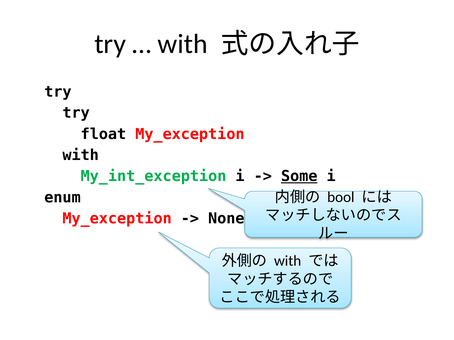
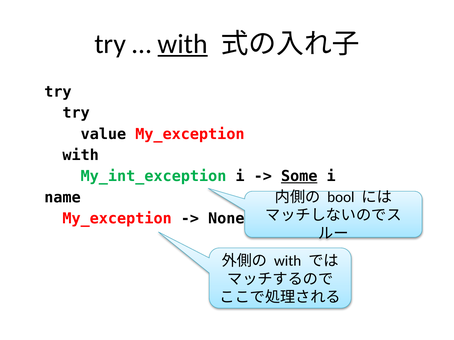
with underline: none -> present (183, 44)
float: float -> value (103, 134)
enum: enum -> name (62, 198)
